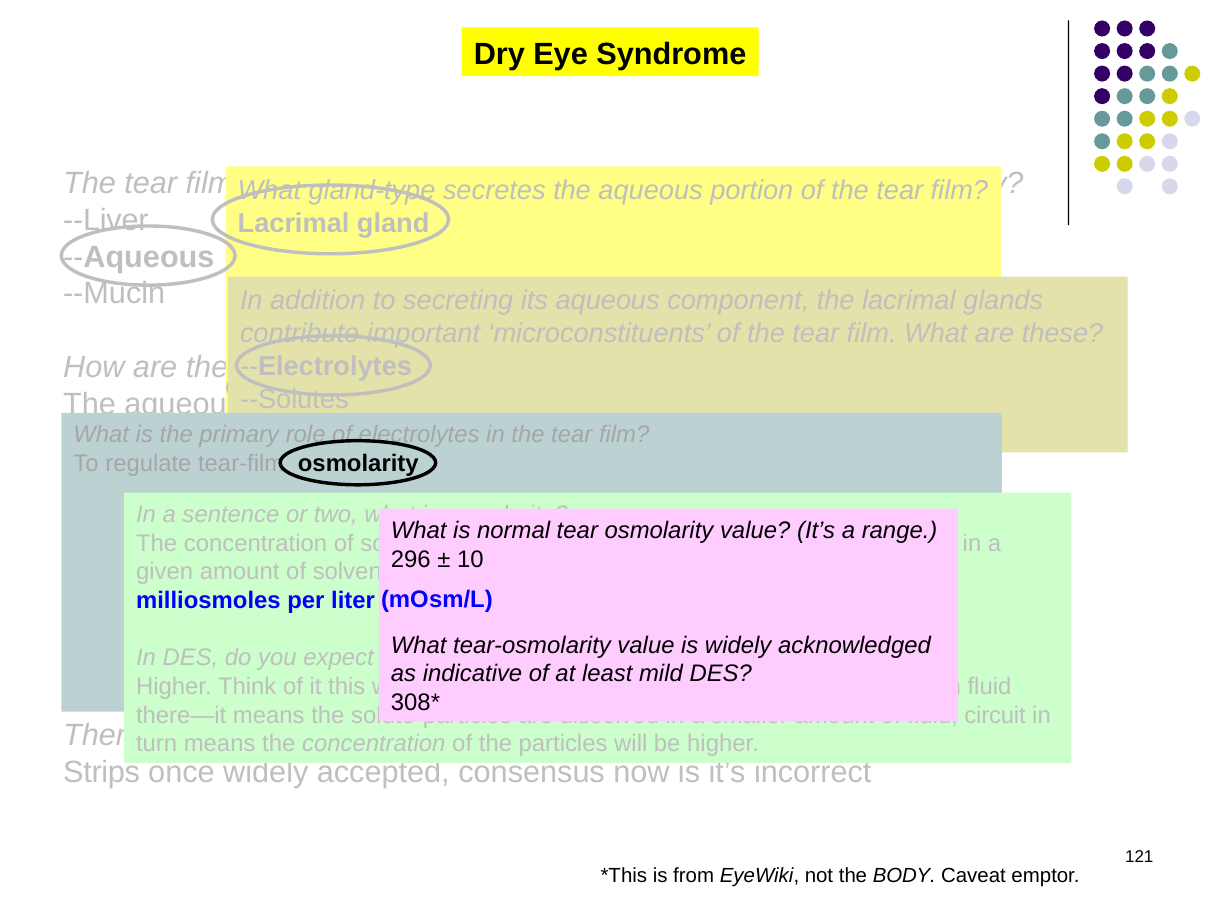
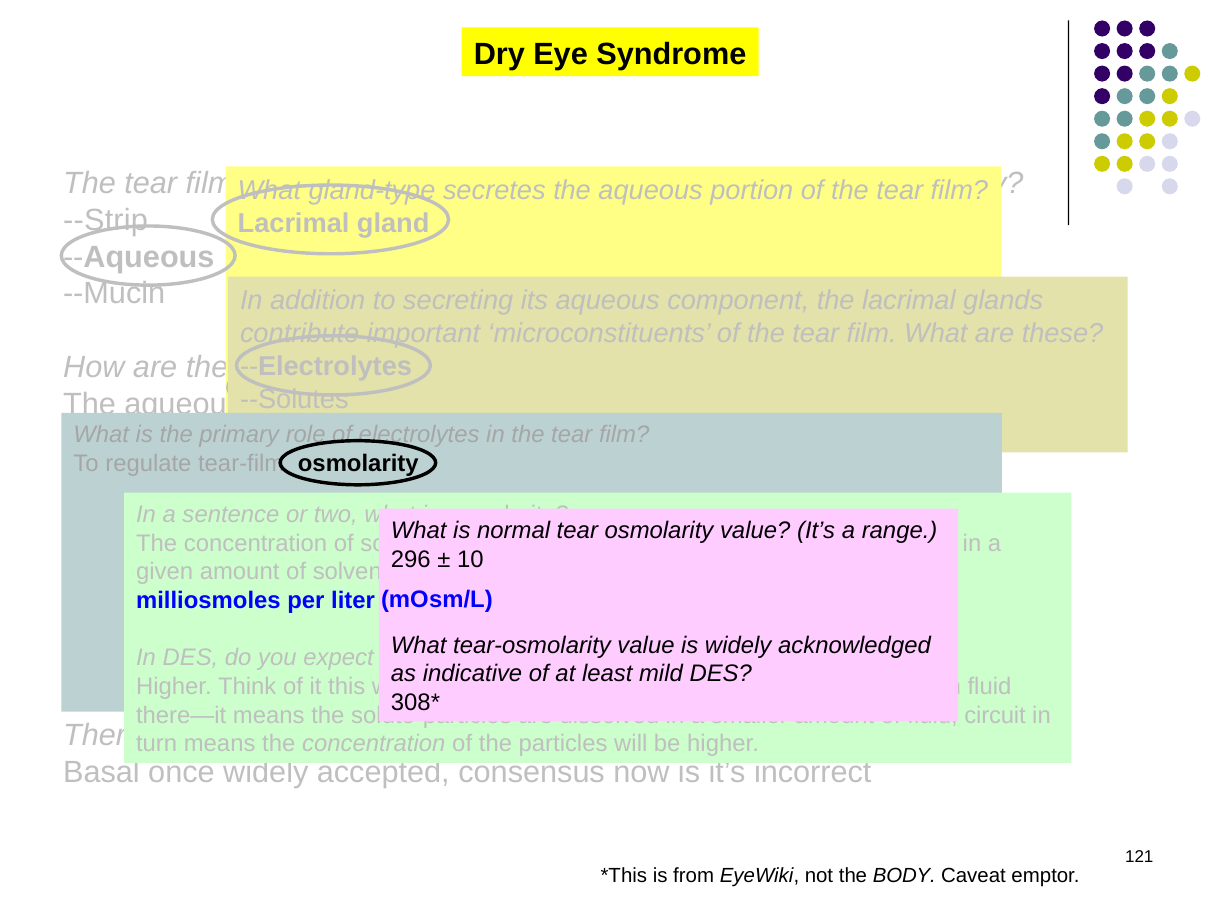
--Liver: --Liver -> --Strip (106, 220)
Strips: Strips -> Basal (101, 772)
